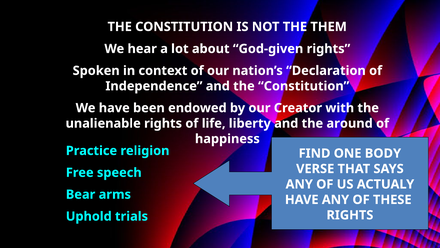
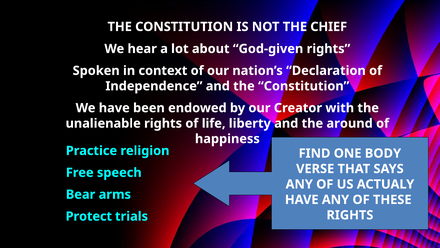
THEM: THEM -> CHIEF (329, 27)
Uphold: Uphold -> Protect (89, 216)
